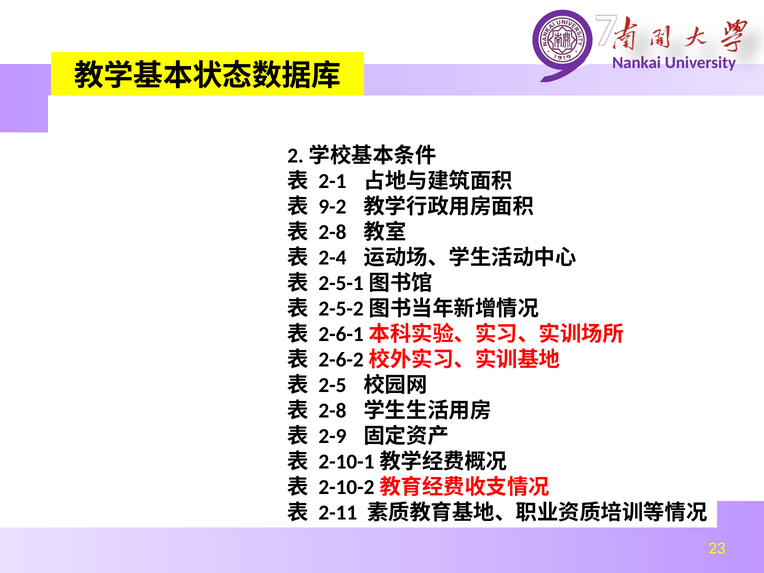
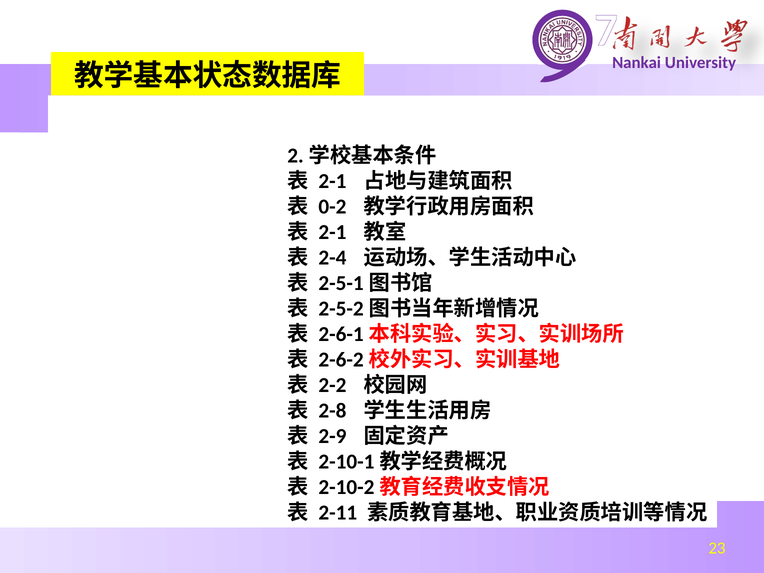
9-2: 9-2 -> 0-2 (332, 207)
2-8: 2-8 -> 2-1 (332, 232)
2-5: 2-5 -> 2-2 (332, 385)
